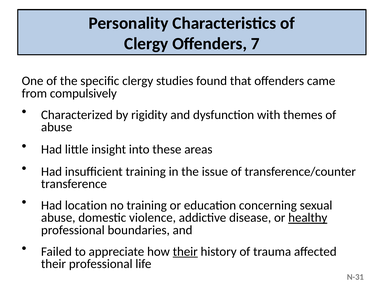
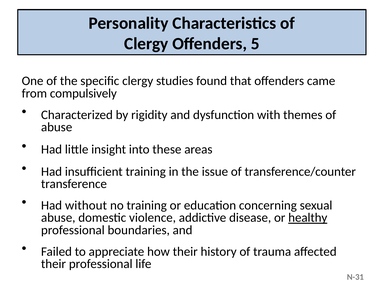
7: 7 -> 5 (255, 44)
location: location -> without (86, 206)
their underline: present -> none (185, 252)
